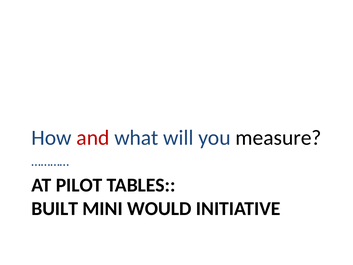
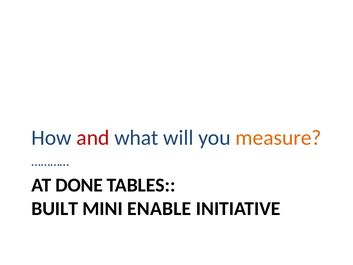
measure colour: black -> orange (278, 138)
PILOT: PILOT -> DONE (79, 185)
WOULD: WOULD -> ENABLE (159, 209)
